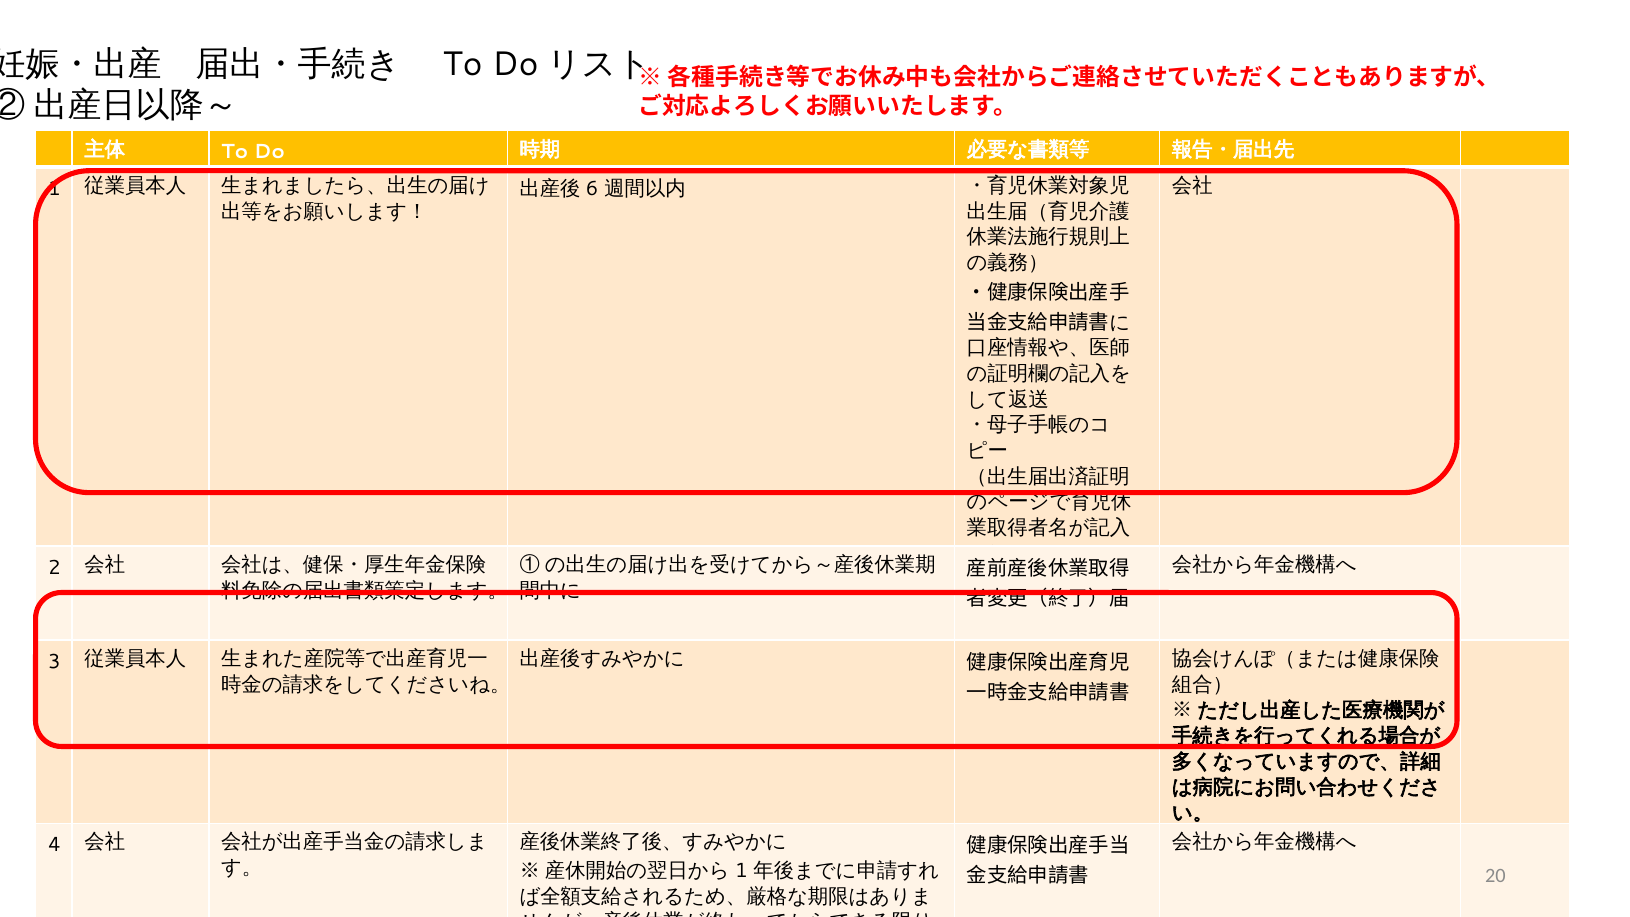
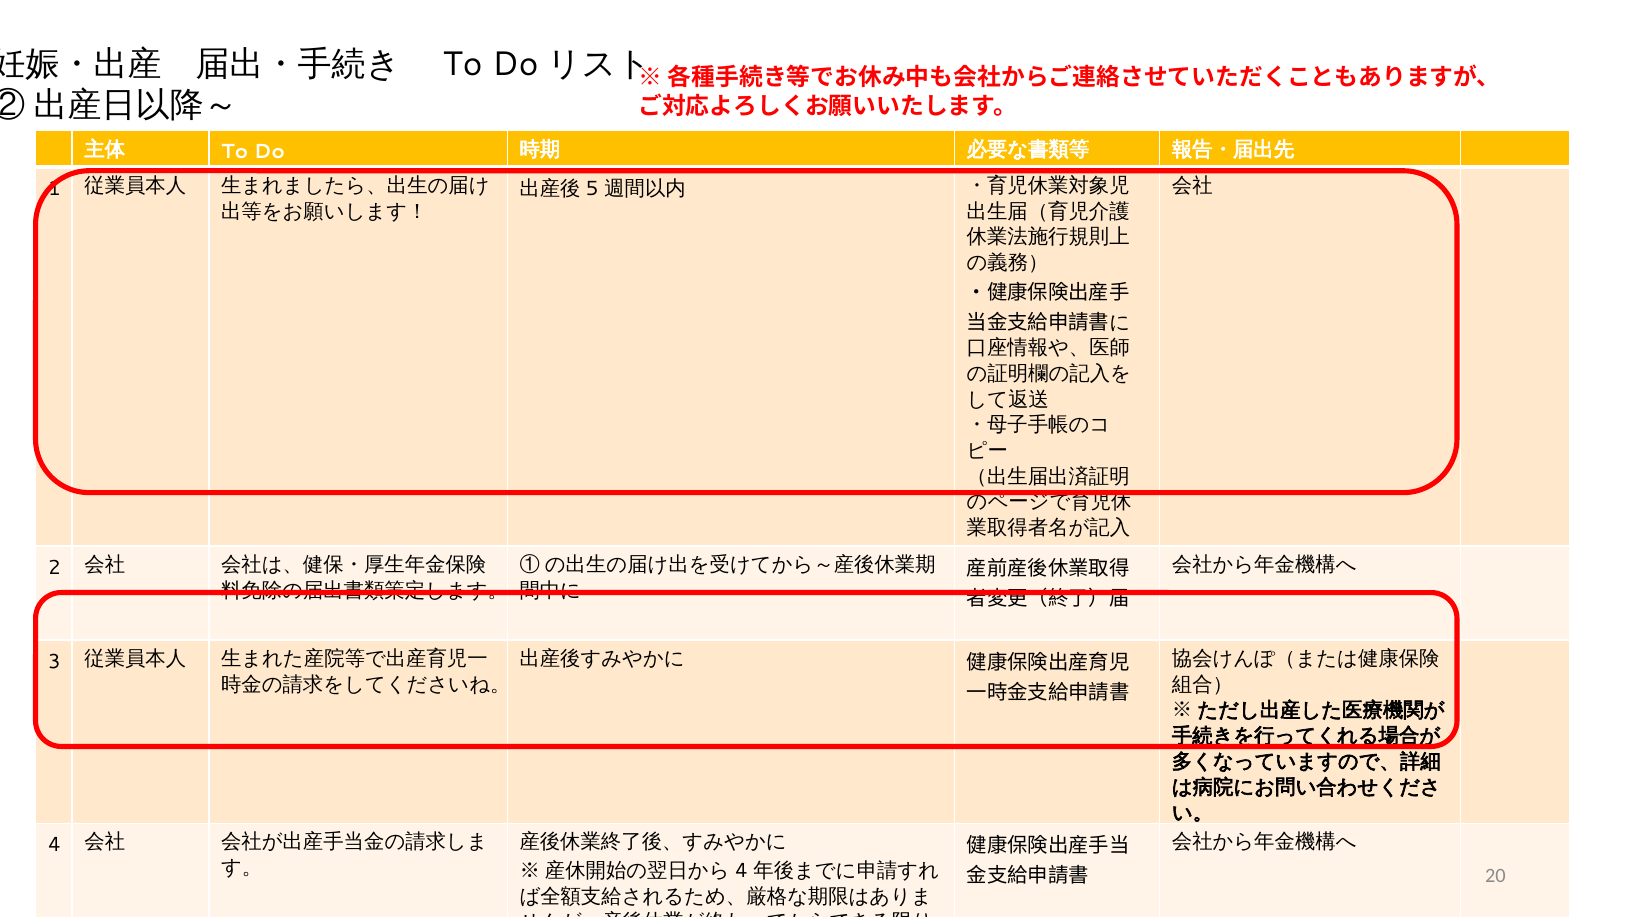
6: 6 -> 5 (592, 189)
1: 1 -> 4 (741, 870)
